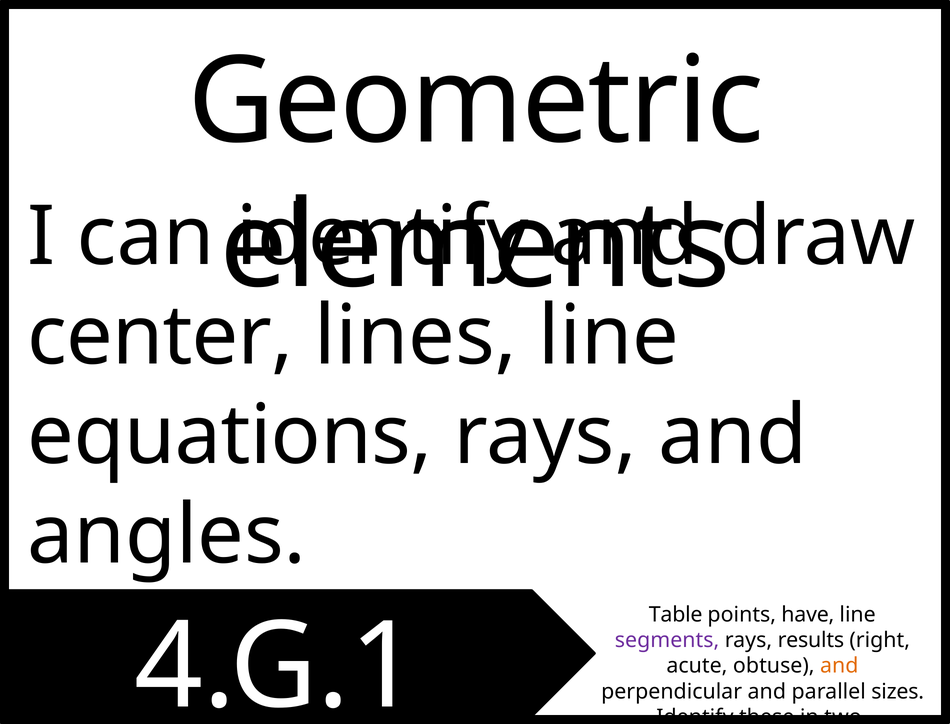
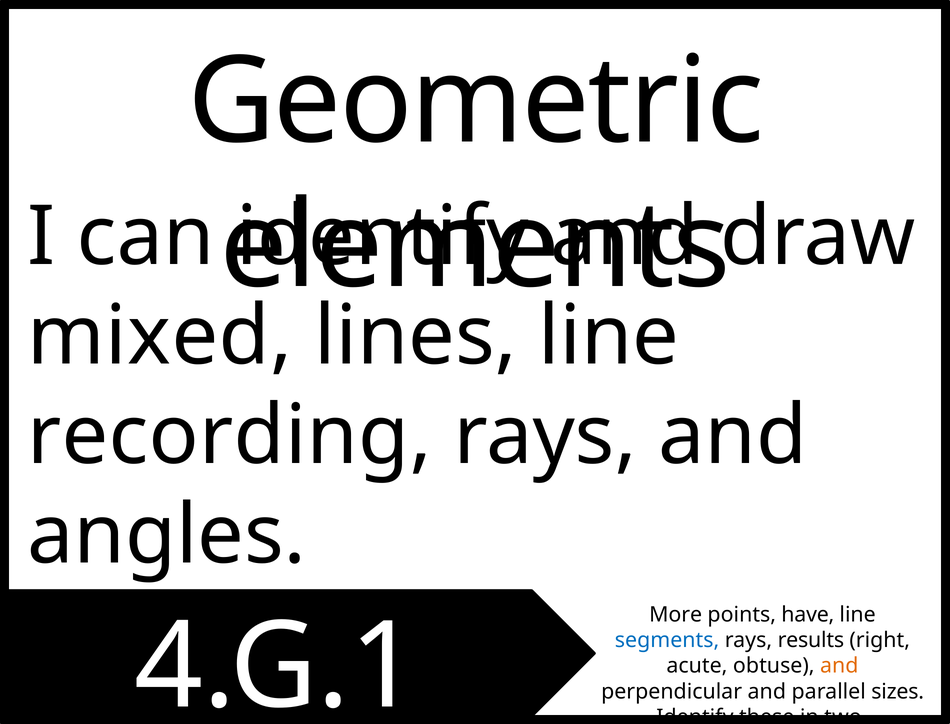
center: center -> mixed (160, 336)
equations: equations -> recording (230, 436)
Table: Table -> More (676, 614)
segments colour: purple -> blue (667, 640)
